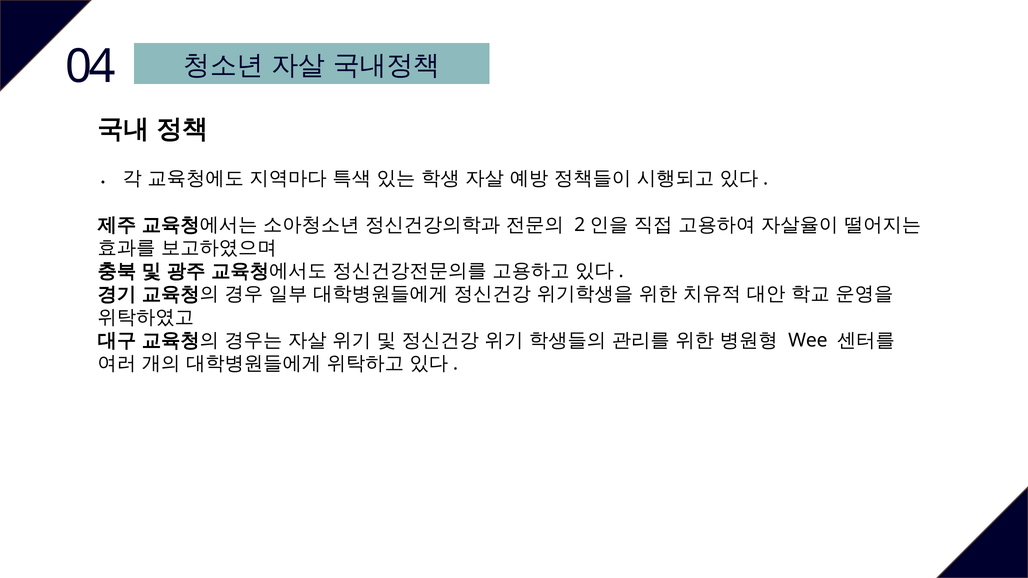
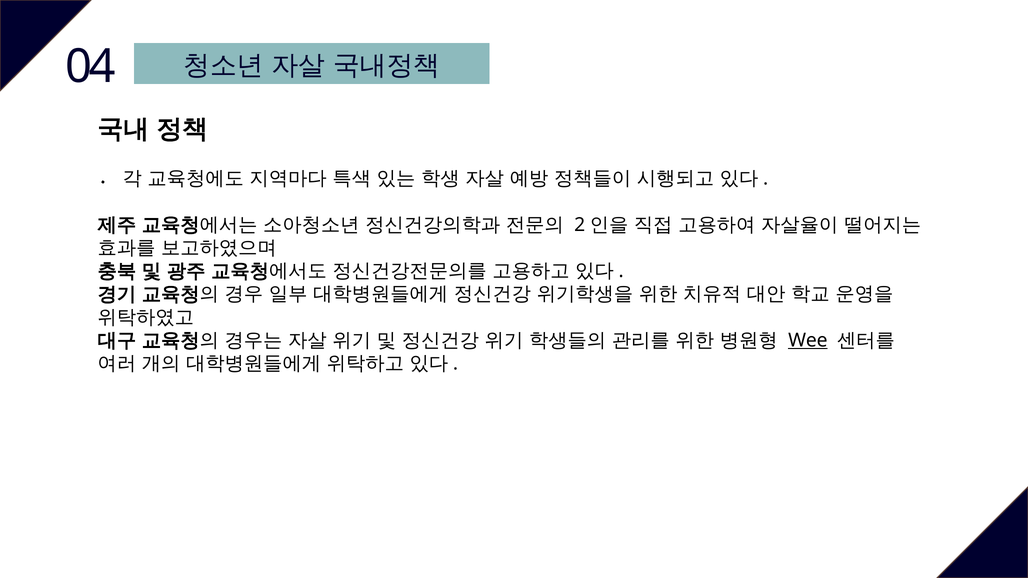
Wee underline: none -> present (808, 340)
